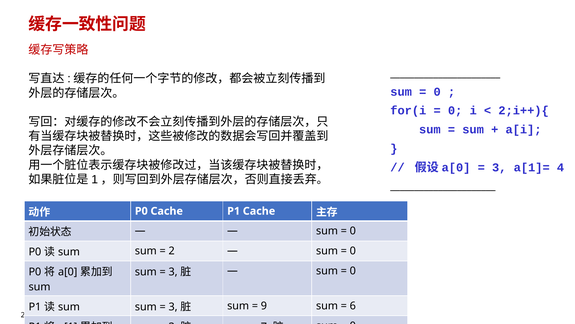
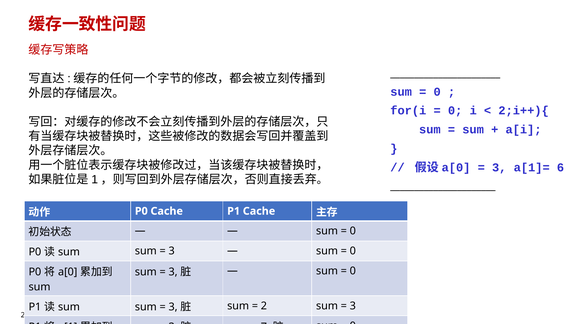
4: 4 -> 6 (560, 167)
2: 2 -> 3 (172, 251)
9: 9 -> 2 (264, 305)
6: 6 -> 3 (353, 305)
